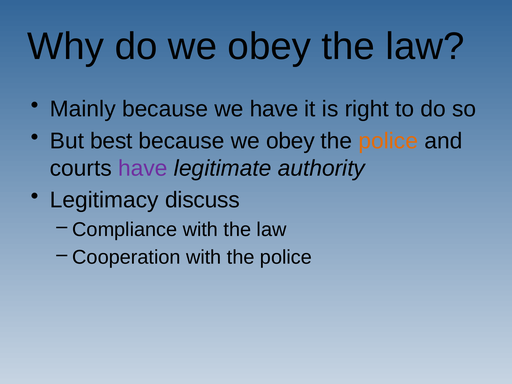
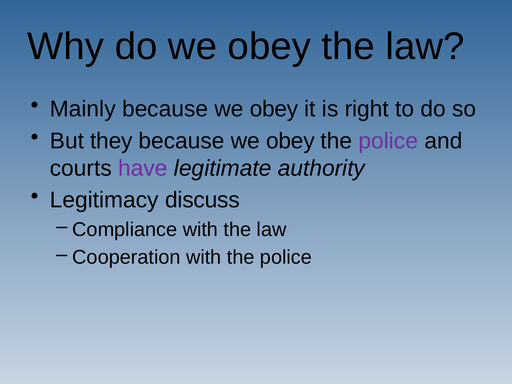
Mainly because we have: have -> obey (274, 109)
best: best -> they (111, 141)
police colour: orange -> purple (388, 141)
